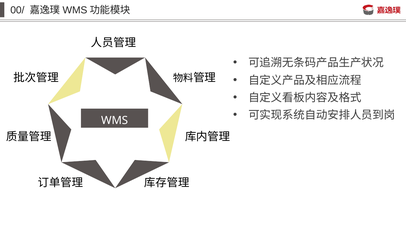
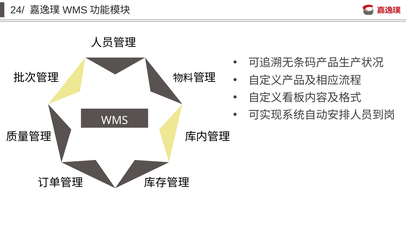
00/: 00/ -> 24/ (17, 10)
